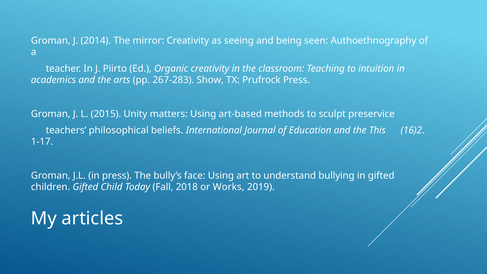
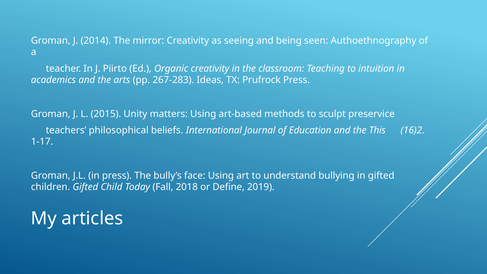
Show: Show -> Ideas (210, 80)
Works: Works -> Define (229, 187)
